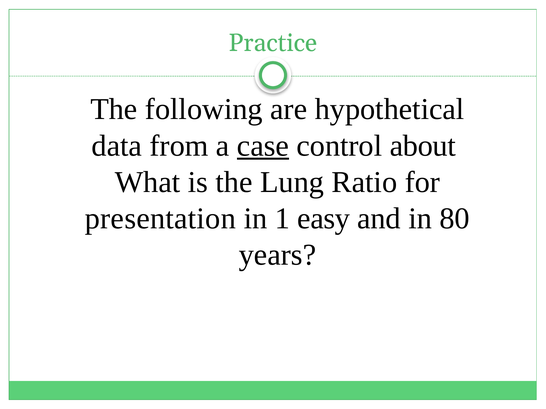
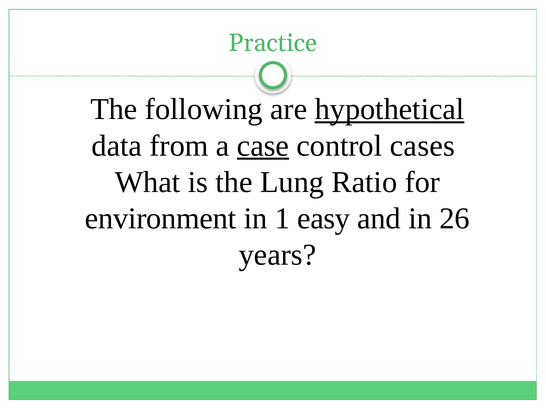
hypothetical underline: none -> present (390, 109)
about: about -> cases (422, 146)
presentation: presentation -> environment (161, 219)
80: 80 -> 26 (455, 219)
